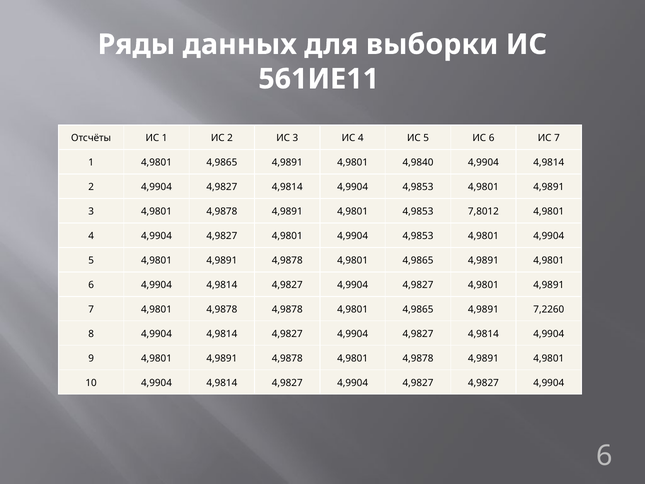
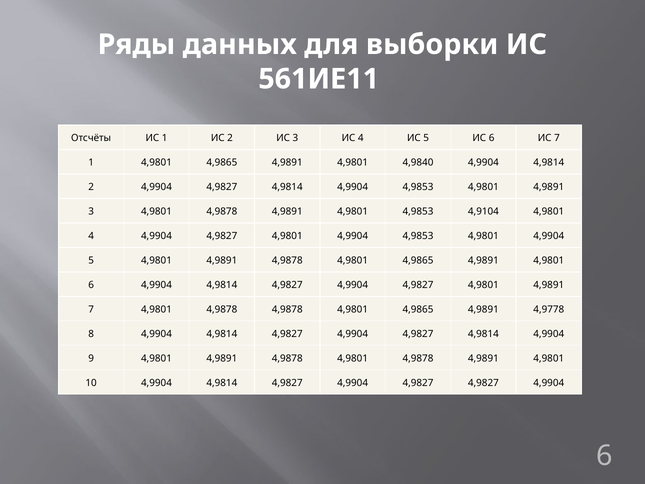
7,8012: 7,8012 -> 4,9104 (483, 212)
7,2260: 7,2260 -> 4,9778 (549, 309)
